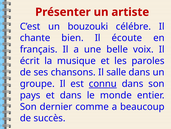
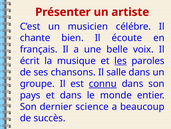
bouzouki: bouzouki -> musicien (88, 26)
les underline: none -> present (121, 61)
comme: comme -> science (92, 106)
